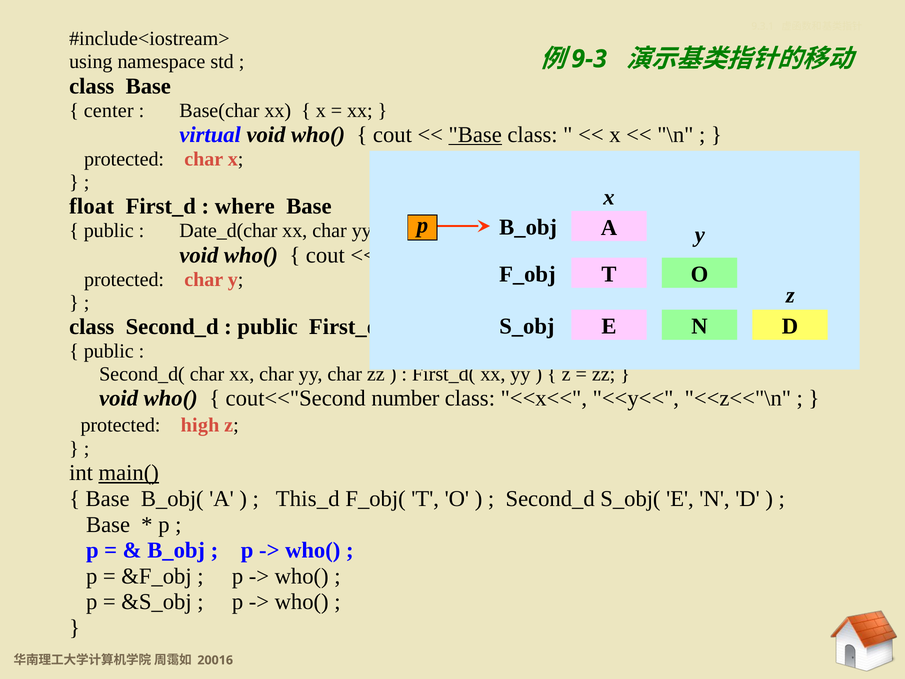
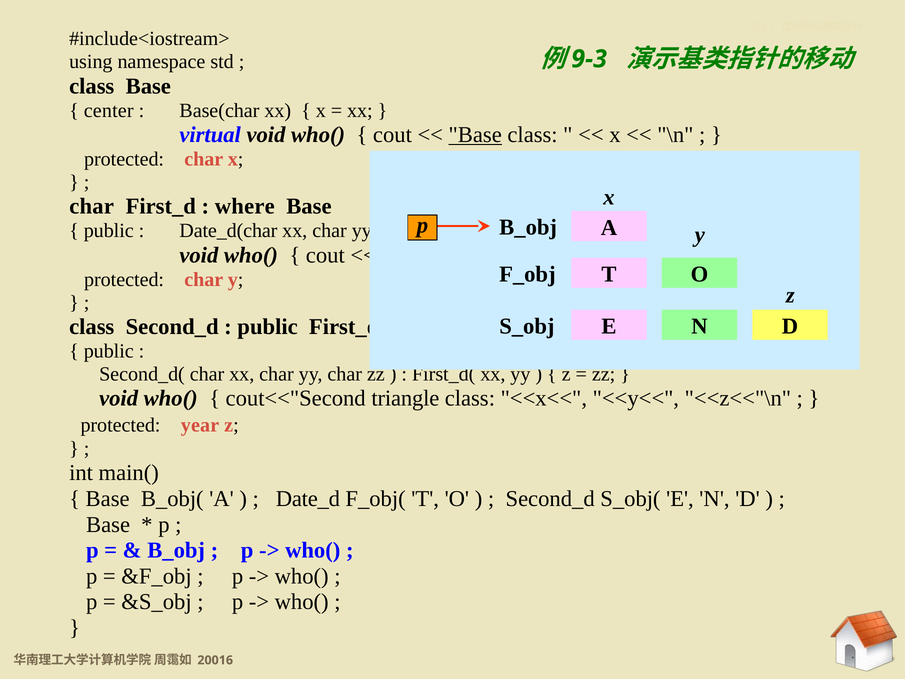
float: float -> char (92, 206)
number: number -> triangle (405, 398)
high: high -> year (200, 425)
main( underline: present -> none (129, 473)
This_d: This_d -> Date_d (308, 499)
